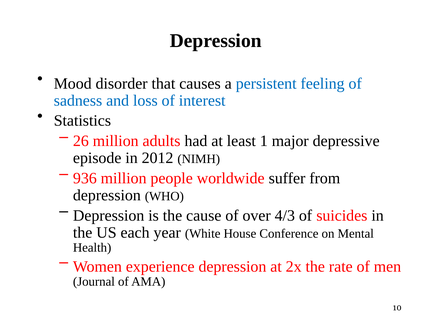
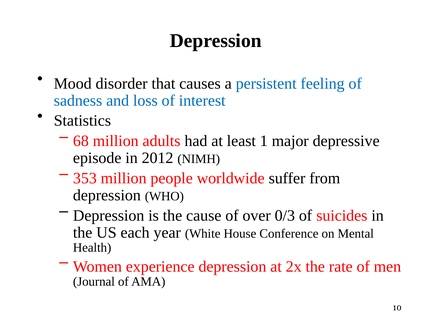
26: 26 -> 68 (81, 141)
936: 936 -> 353 (85, 178)
4/3: 4/3 -> 0/3 (285, 216)
